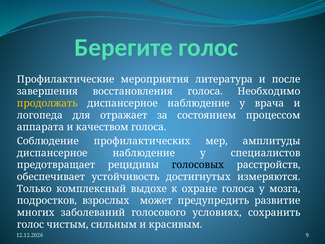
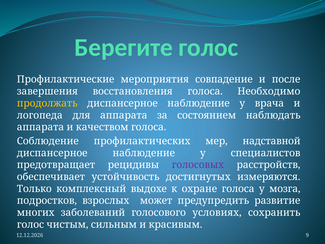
литература: литература -> совпадение (224, 79)
для отражает: отражает -> аппарата (124, 115)
процессом: процессом -> наблюдать (273, 115)
амплитуды: амплитуды -> надставной (272, 141)
голосовых colour: black -> purple (198, 165)
